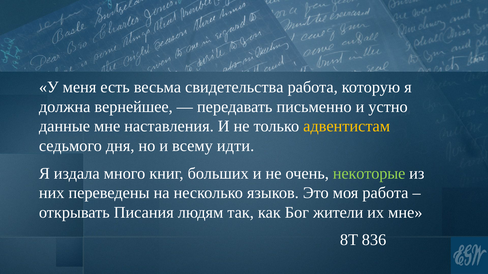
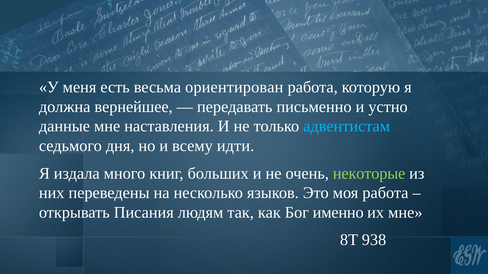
свидетельства: свидетельства -> ориентирован (234, 87)
адвентистам colour: yellow -> light blue (347, 127)
жители: жители -> именно (338, 213)
836: 836 -> 938 (374, 240)
